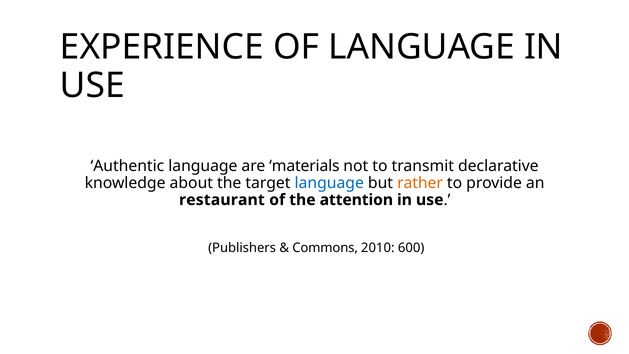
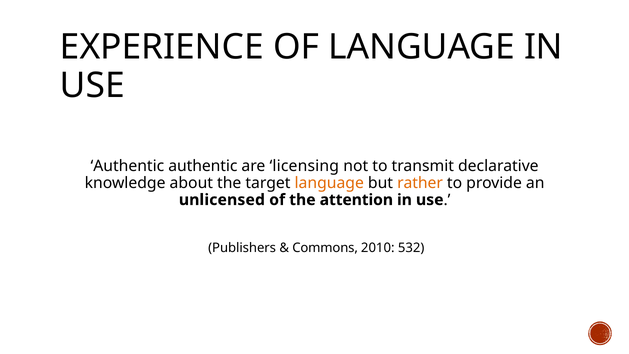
Authentic language: language -> authentic (203, 166)
materials: materials -> licensing (304, 166)
language colour: blue -> orange (329, 183)
restaurant: restaurant -> unlicensed (222, 200)
600: 600 -> 532 (411, 248)
